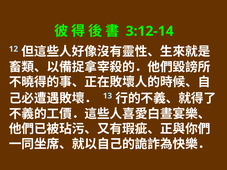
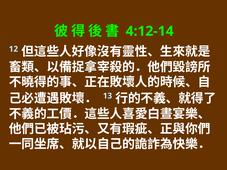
3:12-14: 3:12-14 -> 4:12-14 (150, 31)
